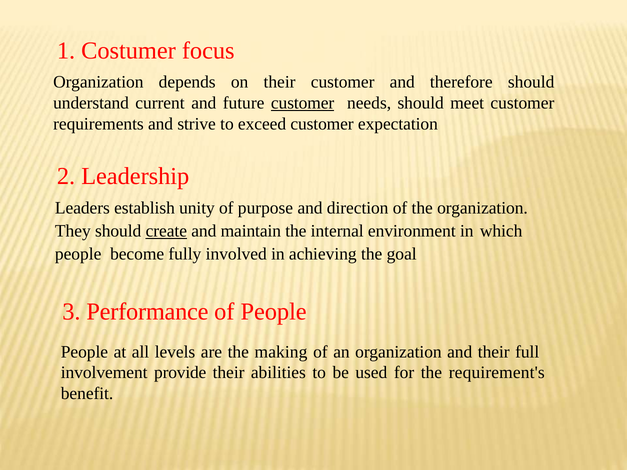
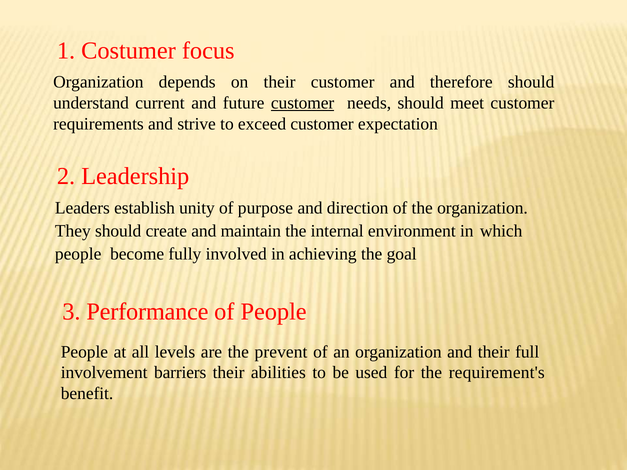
create underline: present -> none (166, 231)
making: making -> prevent (281, 352)
provide: provide -> barriers (180, 373)
